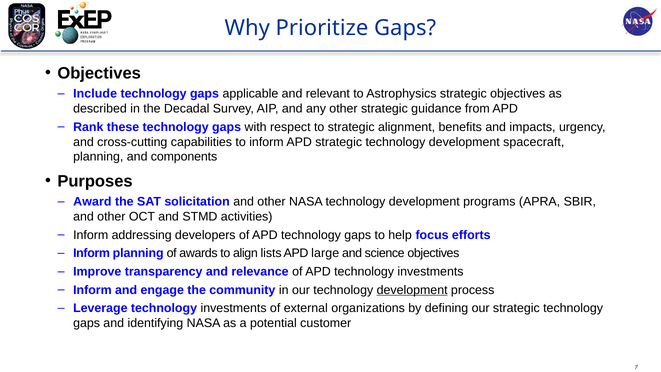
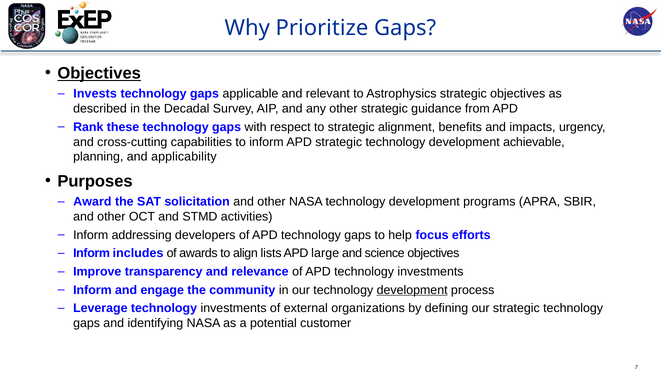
Objectives underline: none -> present (99, 73)
Include: Include -> Invests (95, 94)
spacecraft: spacecraft -> achievable (534, 142)
components: components -> applicability (184, 157)
Inform planning: planning -> includes (138, 253)
